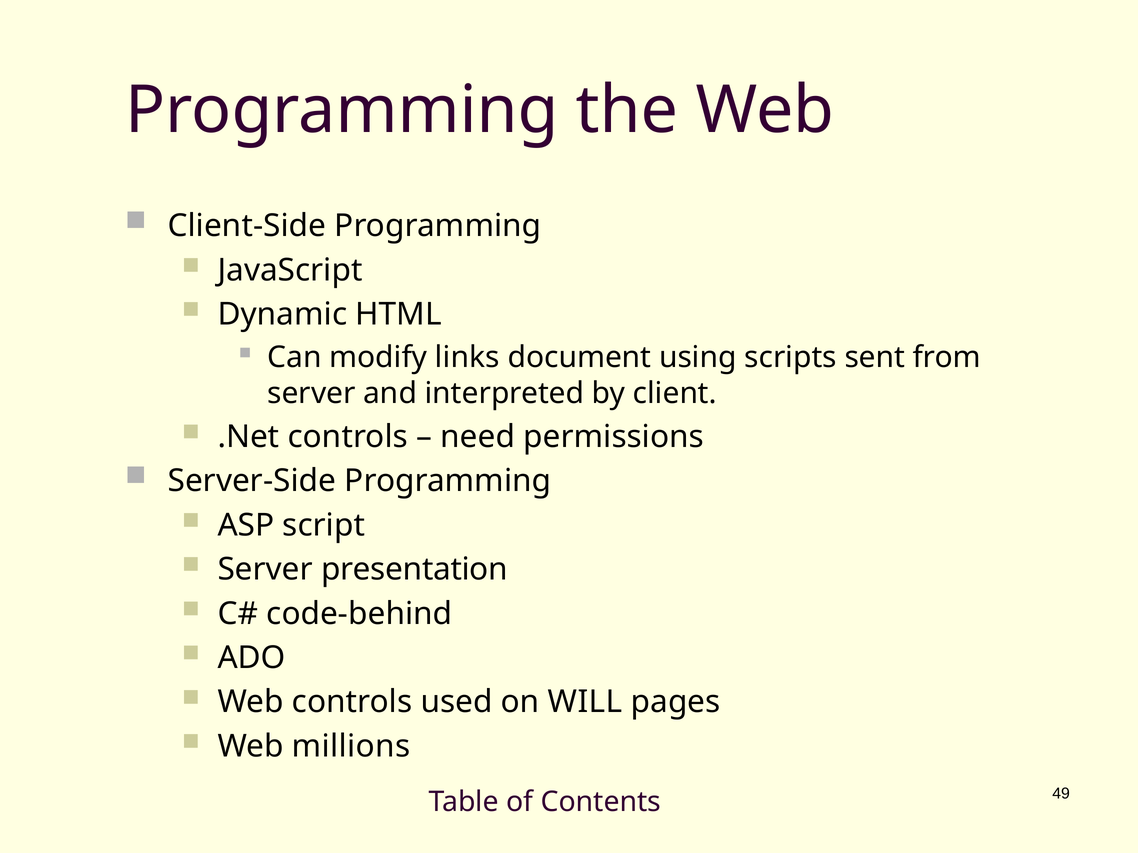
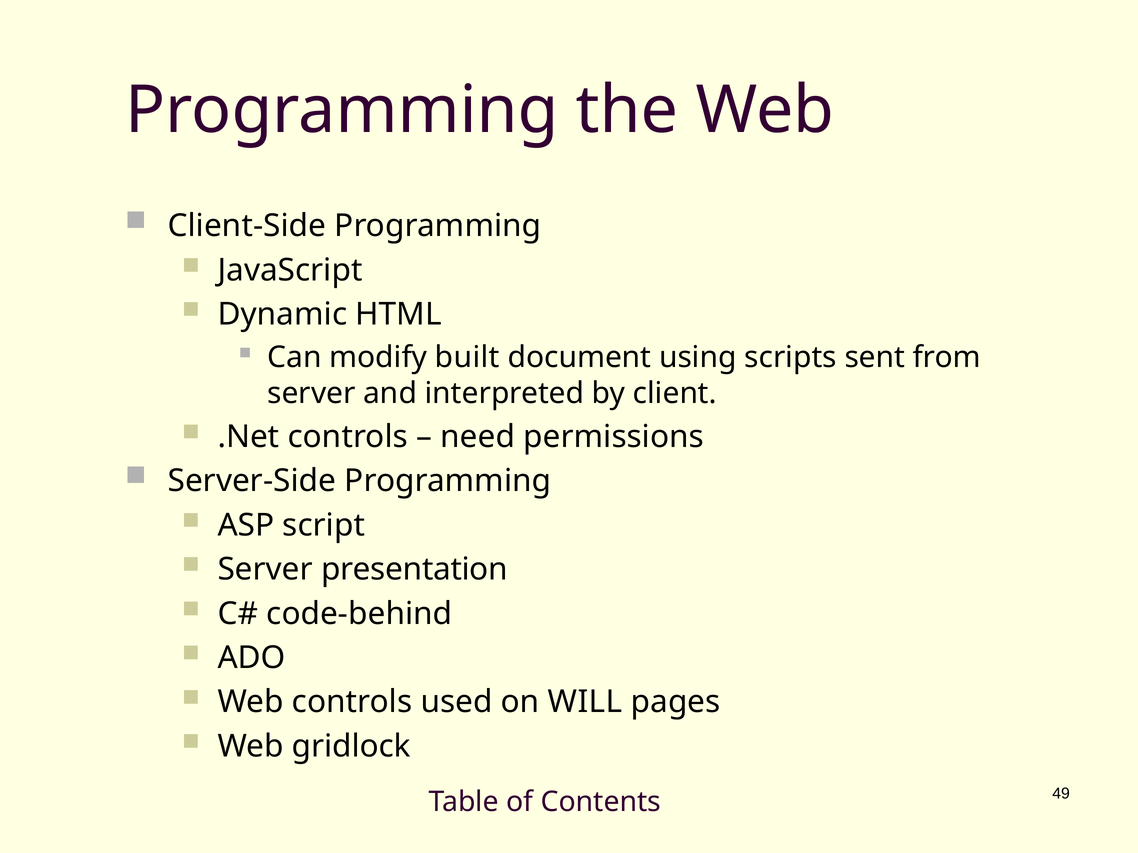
links: links -> built (467, 357)
millions: millions -> gridlock (351, 747)
